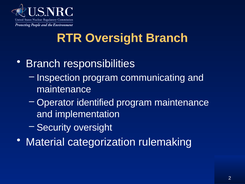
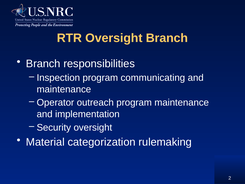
identified: identified -> outreach (95, 103)
